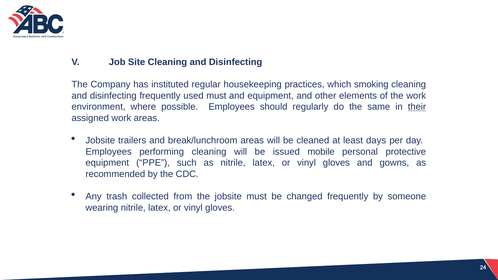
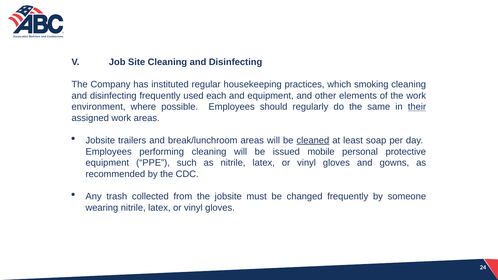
used must: must -> each (216, 96)
cleaned underline: none -> present (313, 140)
days: days -> soap (376, 140)
